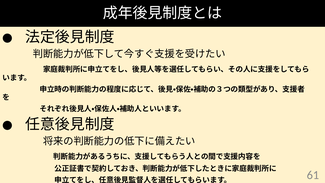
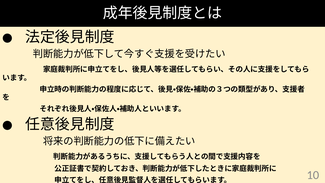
61: 61 -> 10 (313, 175)
